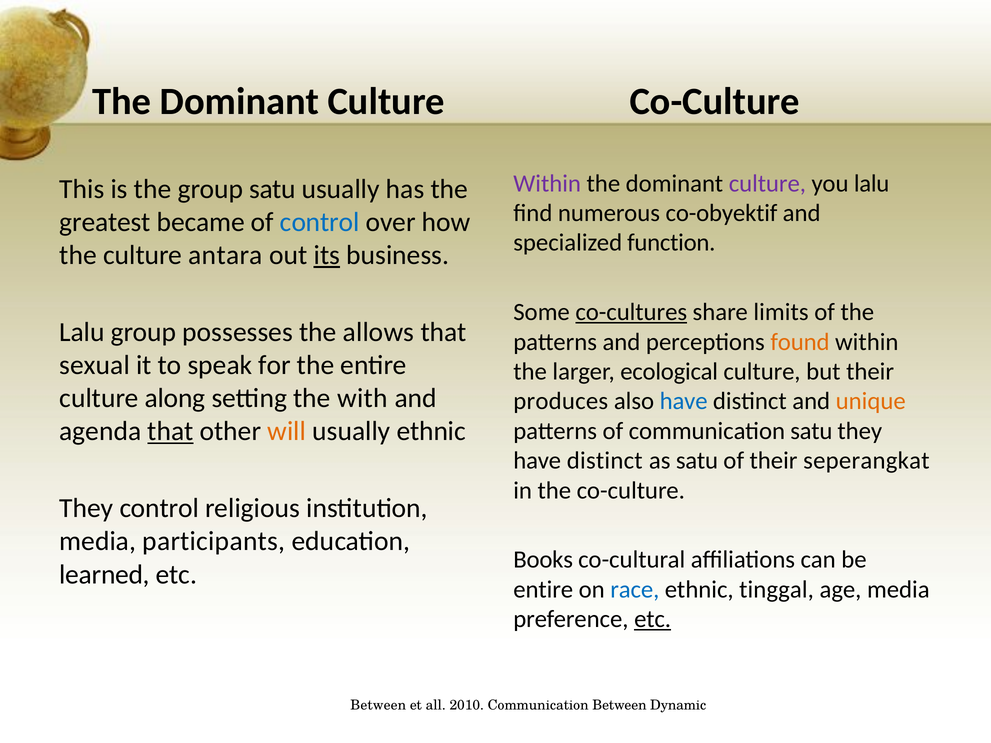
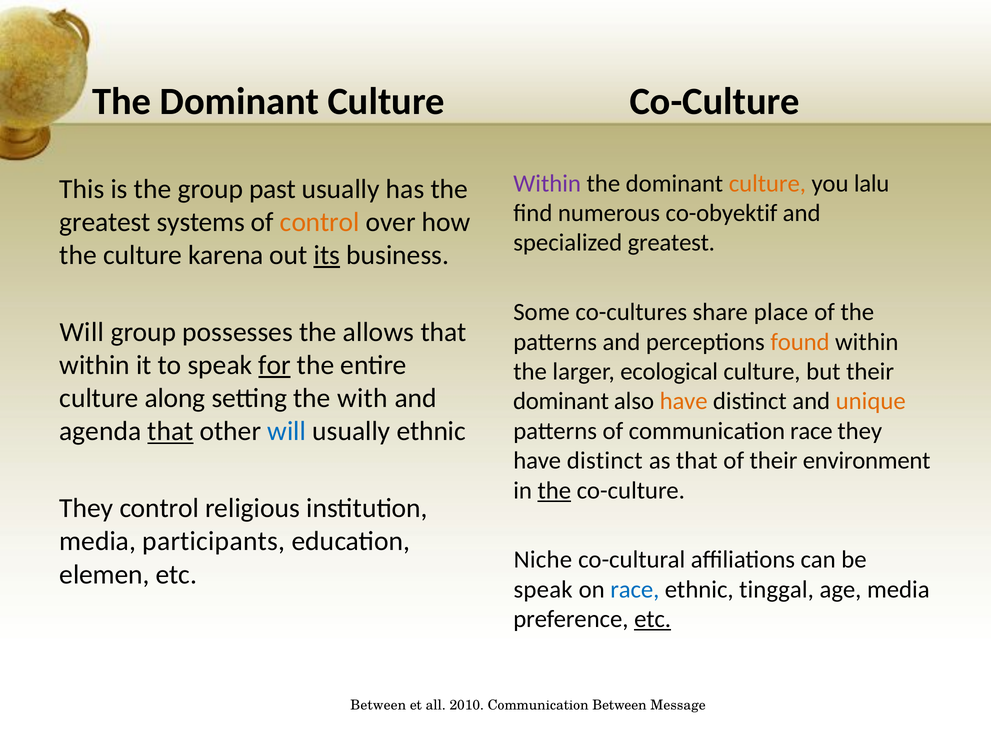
culture colour: purple -> orange (767, 183)
group satu: satu -> past (272, 189)
became: became -> systems (201, 222)
control colour: blue -> orange (320, 222)
specialized function: function -> greatest (671, 243)
antara: antara -> karena (226, 255)
co-cultures underline: present -> none (631, 312)
limits: limits -> place (781, 312)
Lalu: Lalu -> Will (82, 332)
sexual: sexual -> within (95, 365)
for underline: none -> present (275, 365)
produces: produces -> dominant (561, 401)
have colour: blue -> orange (684, 401)
will colour: orange -> blue (287, 431)
communication satu: satu -> race (811, 431)
as satu: satu -> that (697, 461)
seperangkat: seperangkat -> environment (867, 461)
the underline: none -> present (554, 491)
Books: Books -> Niche (543, 560)
learned: learned -> elemen (105, 575)
entire: entire -> speak (543, 590)
Dynamic: Dynamic -> Message (678, 706)
